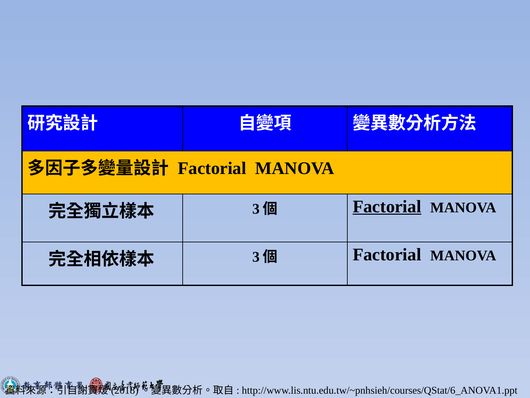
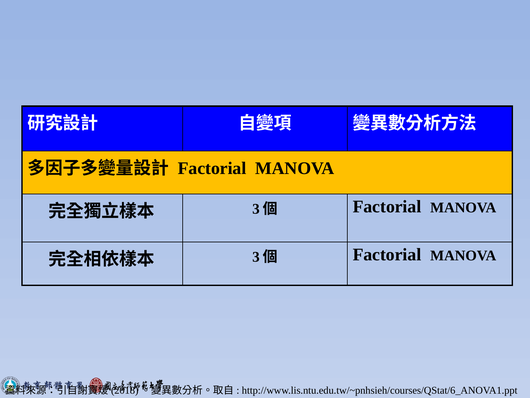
Factorial underline: present -> none (387, 206)
